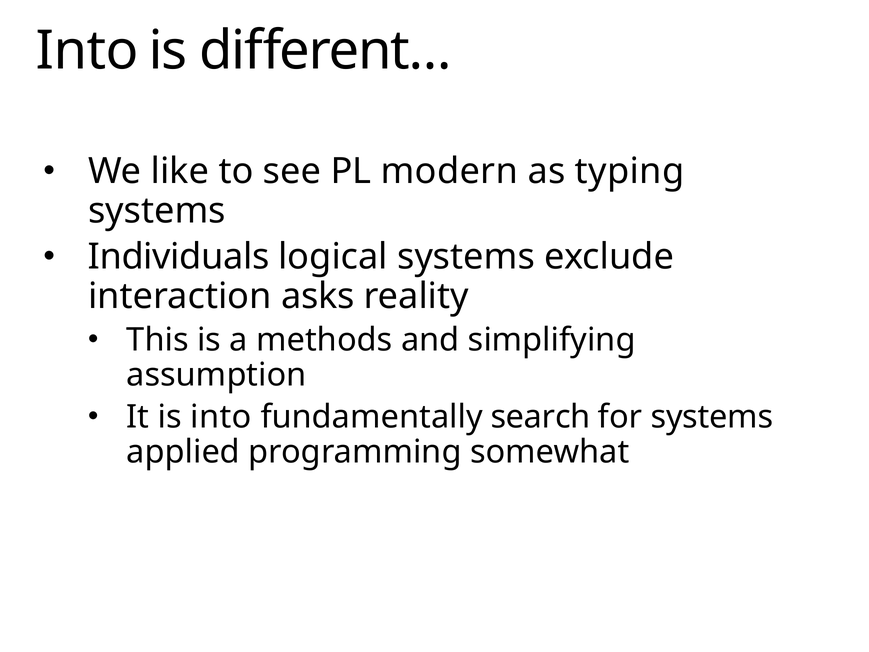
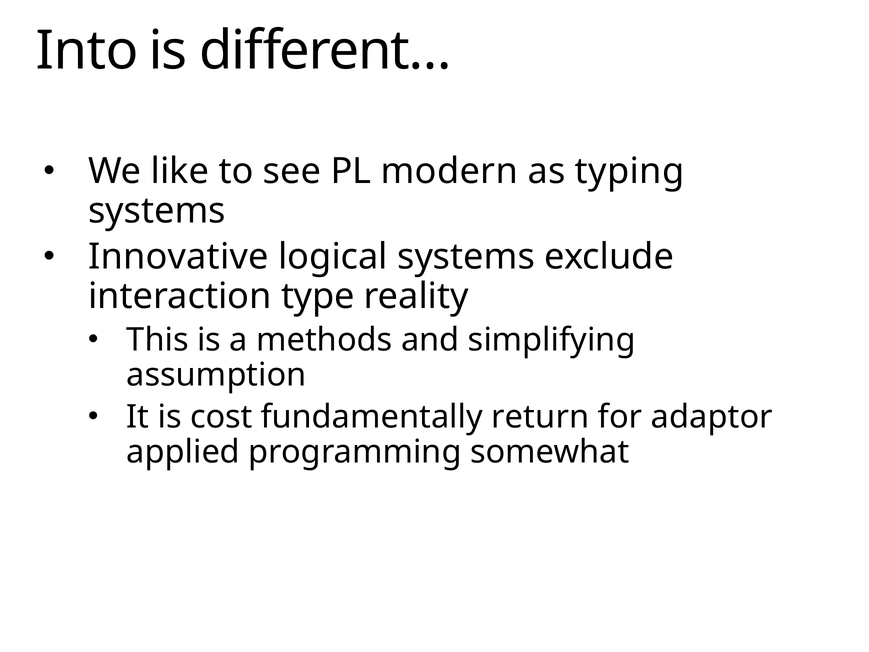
Individuals: Individuals -> Innovative (178, 257)
asks: asks -> type (318, 296)
is into: into -> cost (221, 417)
search: search -> return (540, 417)
for systems: systems -> adaptor (712, 417)
